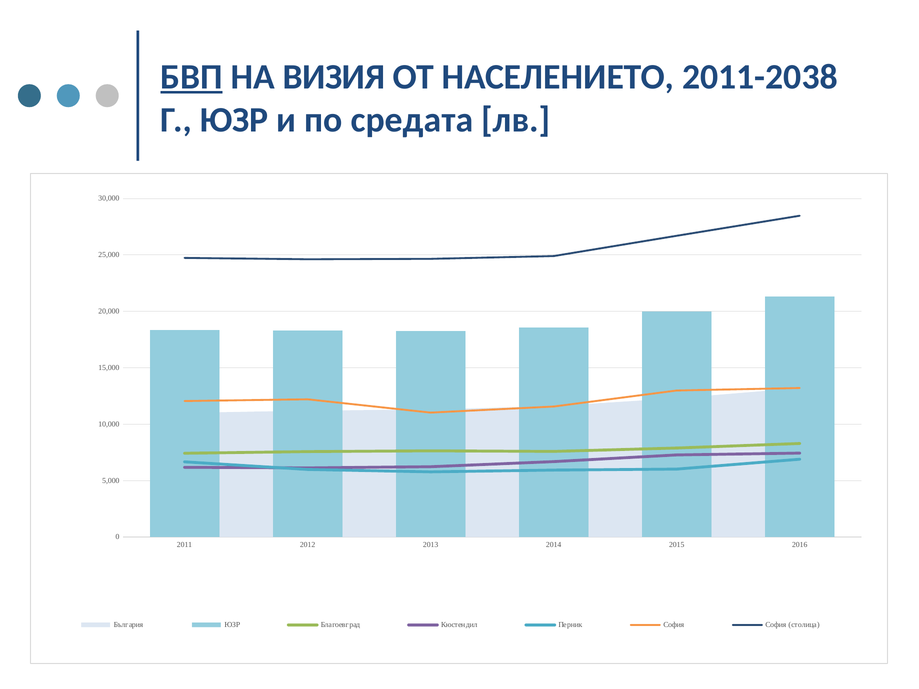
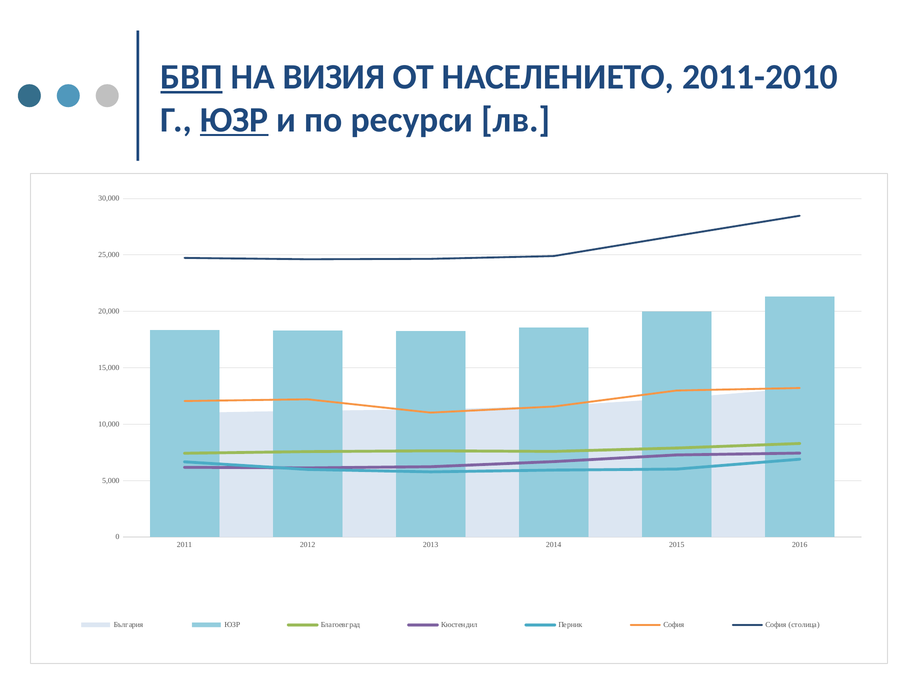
2011-2038: 2011-2038 -> 2011-2010 (760, 77)
ЮЗР underline: none -> present (234, 120)
средата: средата -> ресурси (412, 120)
